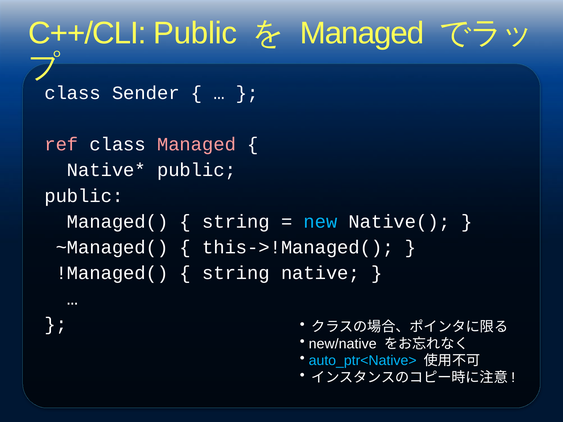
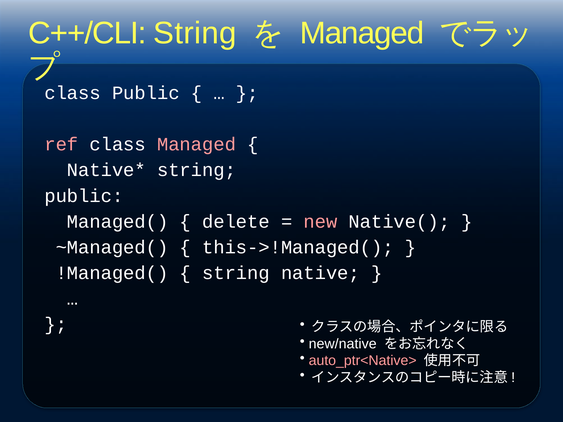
C++/CLI Public: Public -> String (195, 33)
class Sender: Sender -> Public (146, 93)
public: public -> string (197, 170)
string: string -> delete (236, 222)
new colour: light blue -> pink (320, 222)
auto_ptr<Native> colour: light blue -> pink (363, 361)
